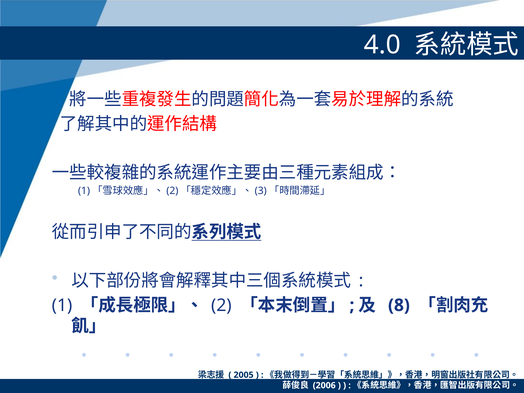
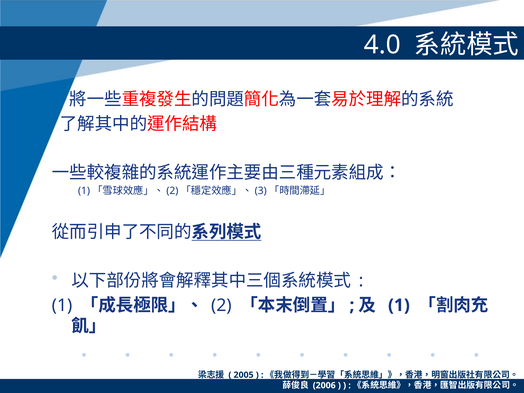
8: 8 -> 1 (399, 305)
